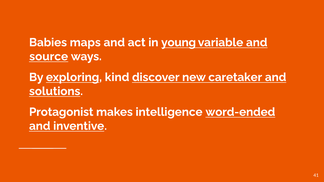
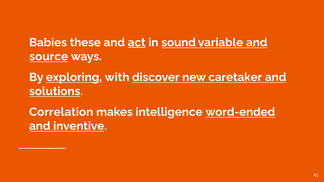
maps: maps -> these (85, 42)
act underline: none -> present (137, 42)
young: young -> sound (179, 42)
kind: kind -> with (117, 77)
Protagonist: Protagonist -> Correlation (61, 112)
